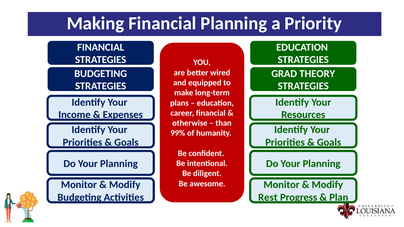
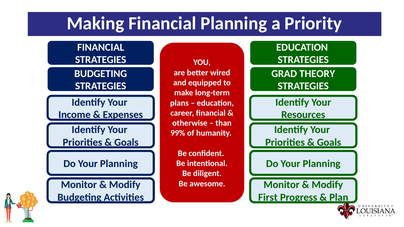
Rest: Rest -> First (268, 198)
